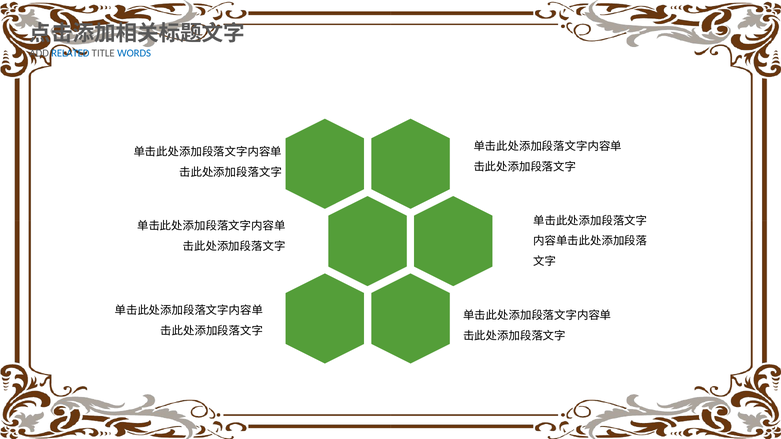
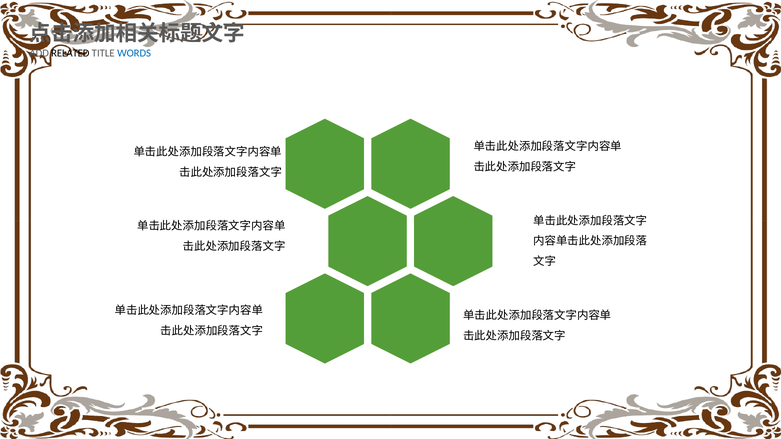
RELATED colour: blue -> black (70, 53)
